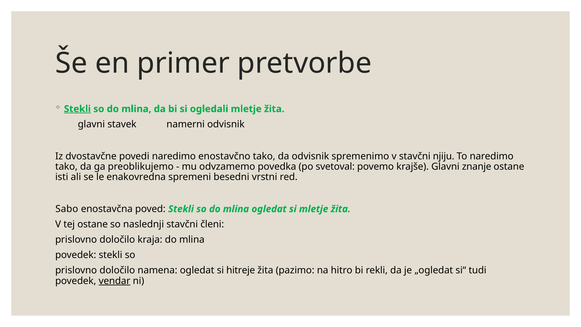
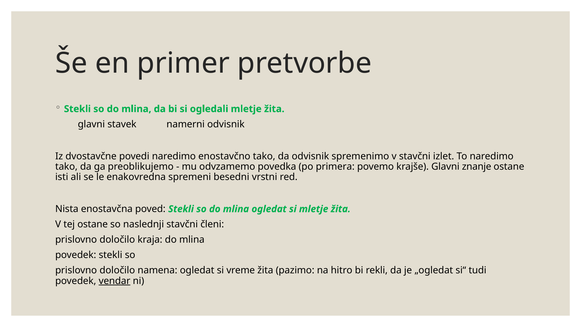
Stekli underline: present -> none (77, 109)
njiju: njiju -> izlet (444, 156)
svetoval: svetoval -> primera (335, 167)
Sabo: Sabo -> Nista (67, 209)
hitreje: hitreje -> vreme (241, 270)
